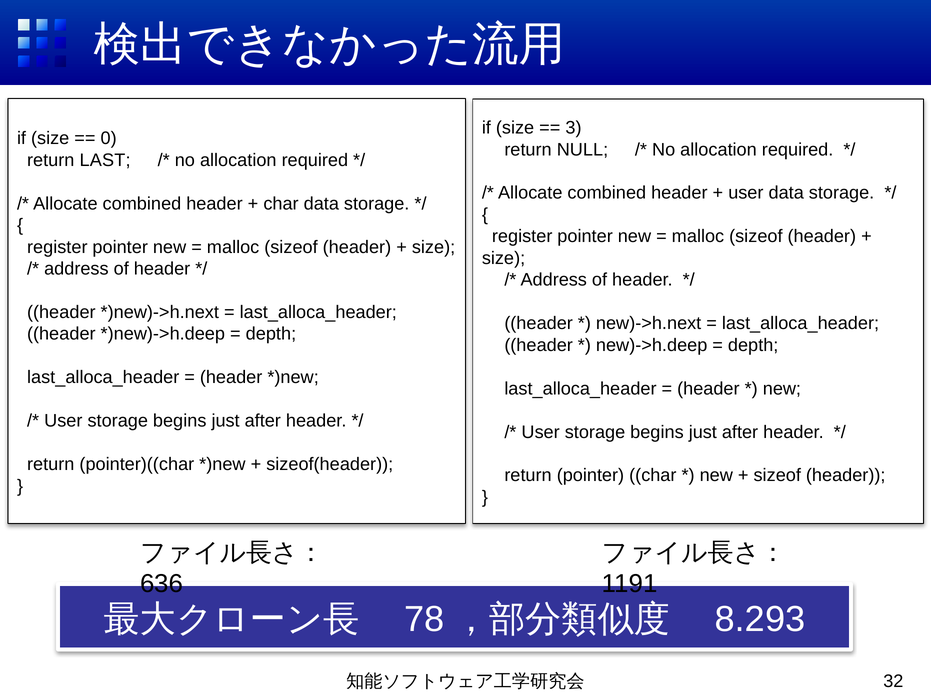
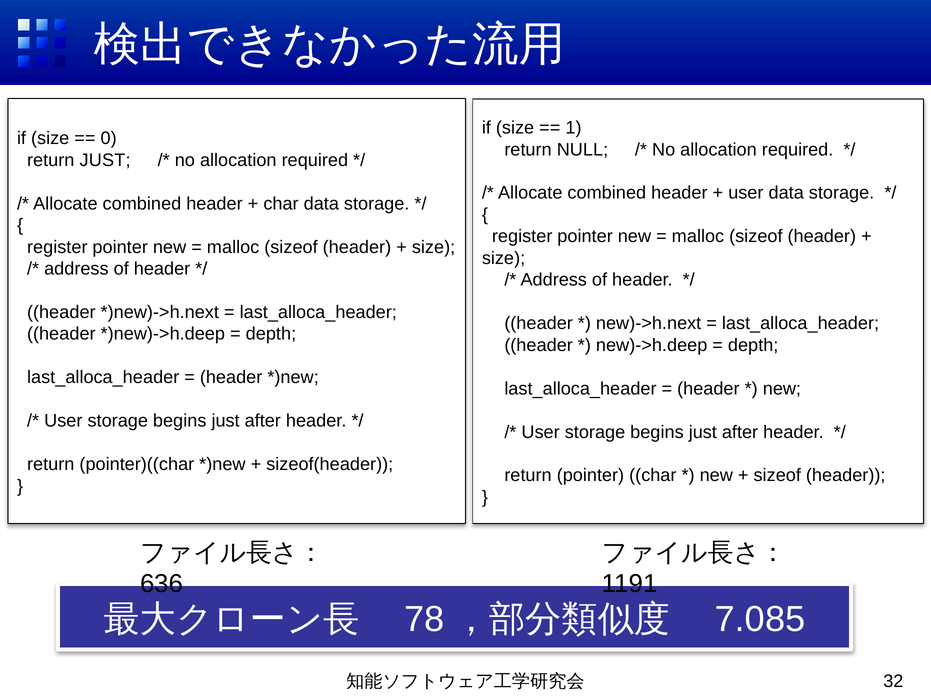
3: 3 -> 1 (573, 128)
return LAST: LAST -> JUST (105, 160)
8.293: 8.293 -> 7.085 (760, 620)
